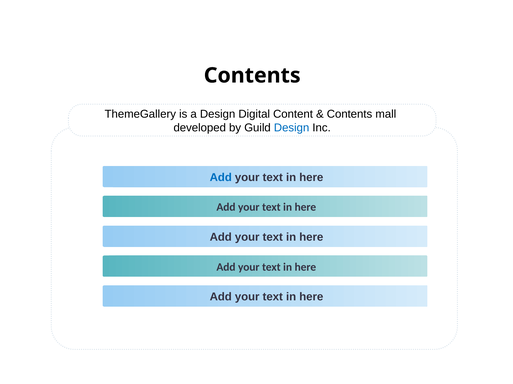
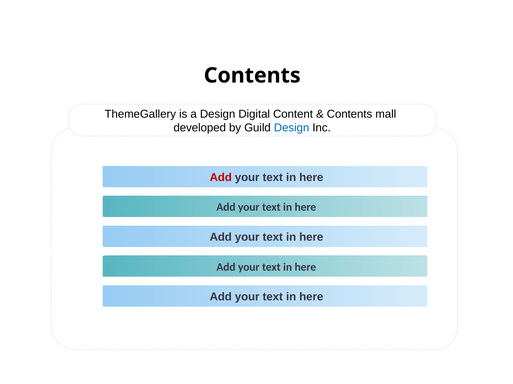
Add colour: blue -> red (221, 178)
